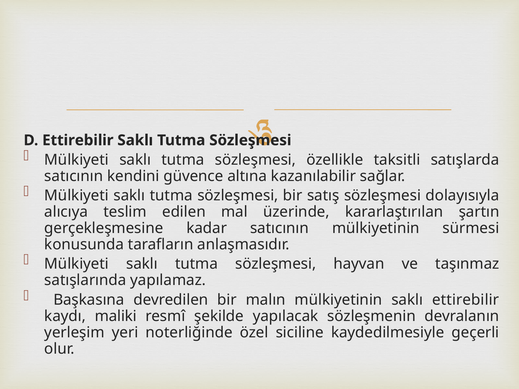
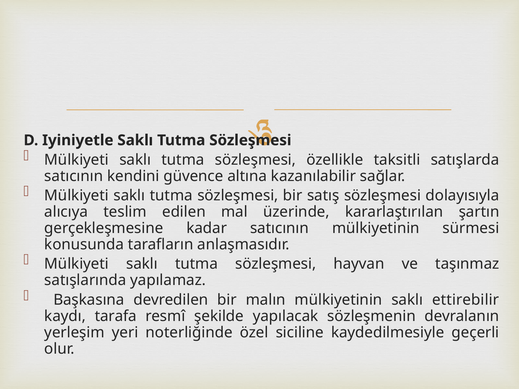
D Ettirebilir: Ettirebilir -> Iyiniyetle (78, 140)
maliki: maliki -> tarafa (116, 316)
